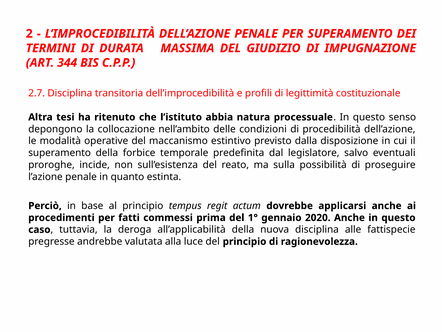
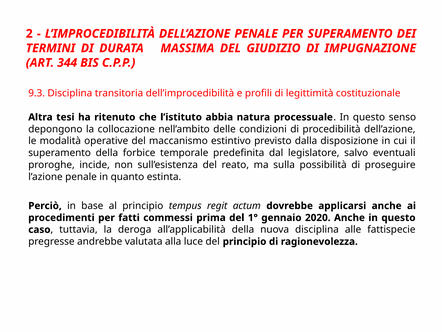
2.7: 2.7 -> 9.3 (37, 93)
